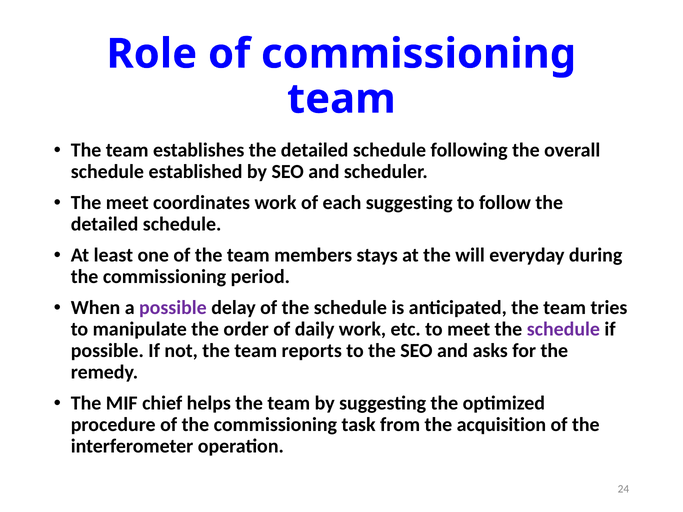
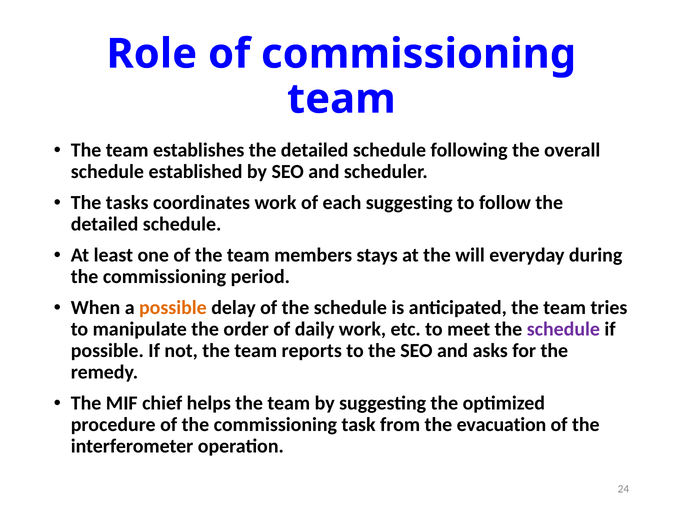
The meet: meet -> tasks (127, 203)
possible colour: purple -> orange (173, 308)
acquisition: acquisition -> evacuation (501, 425)
